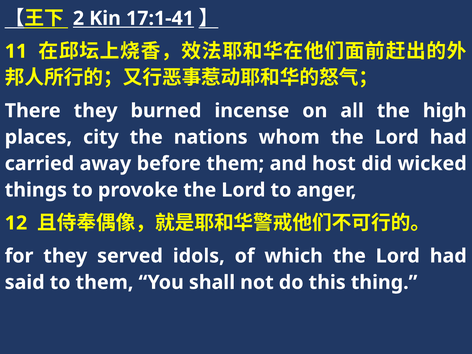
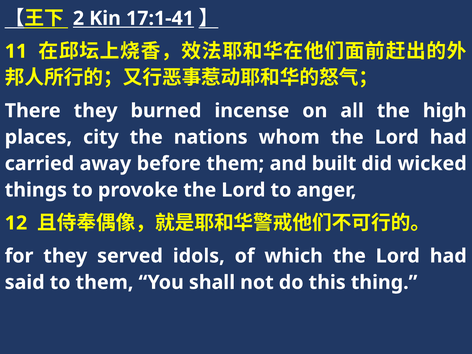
host: host -> built (334, 164)
